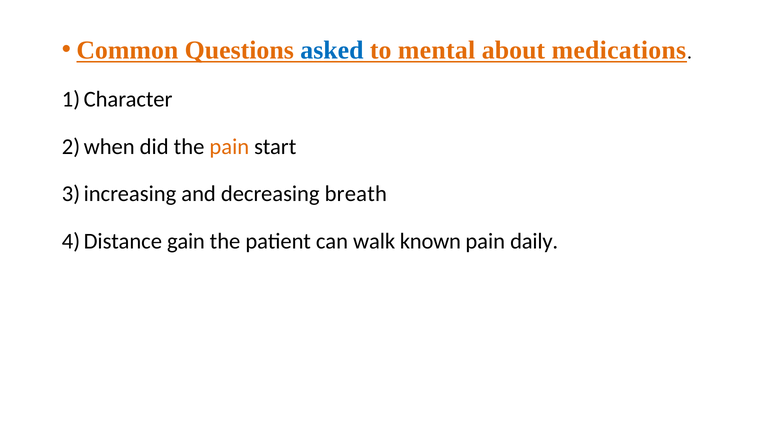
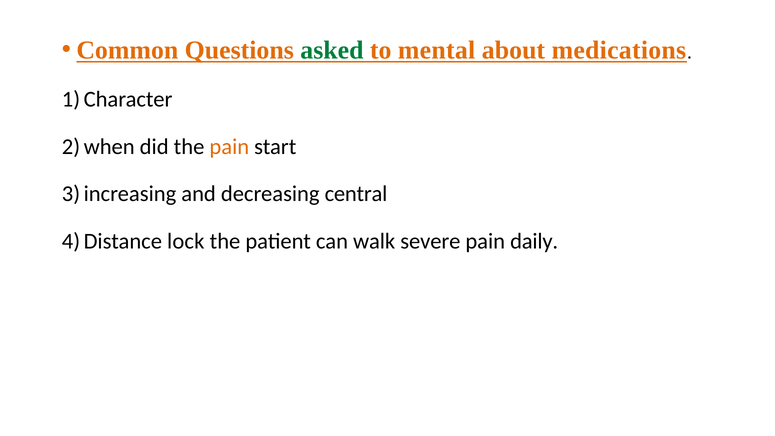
asked colour: blue -> green (332, 50)
breath: breath -> central (356, 194)
gain: gain -> lock (186, 241)
known: known -> severe (430, 241)
